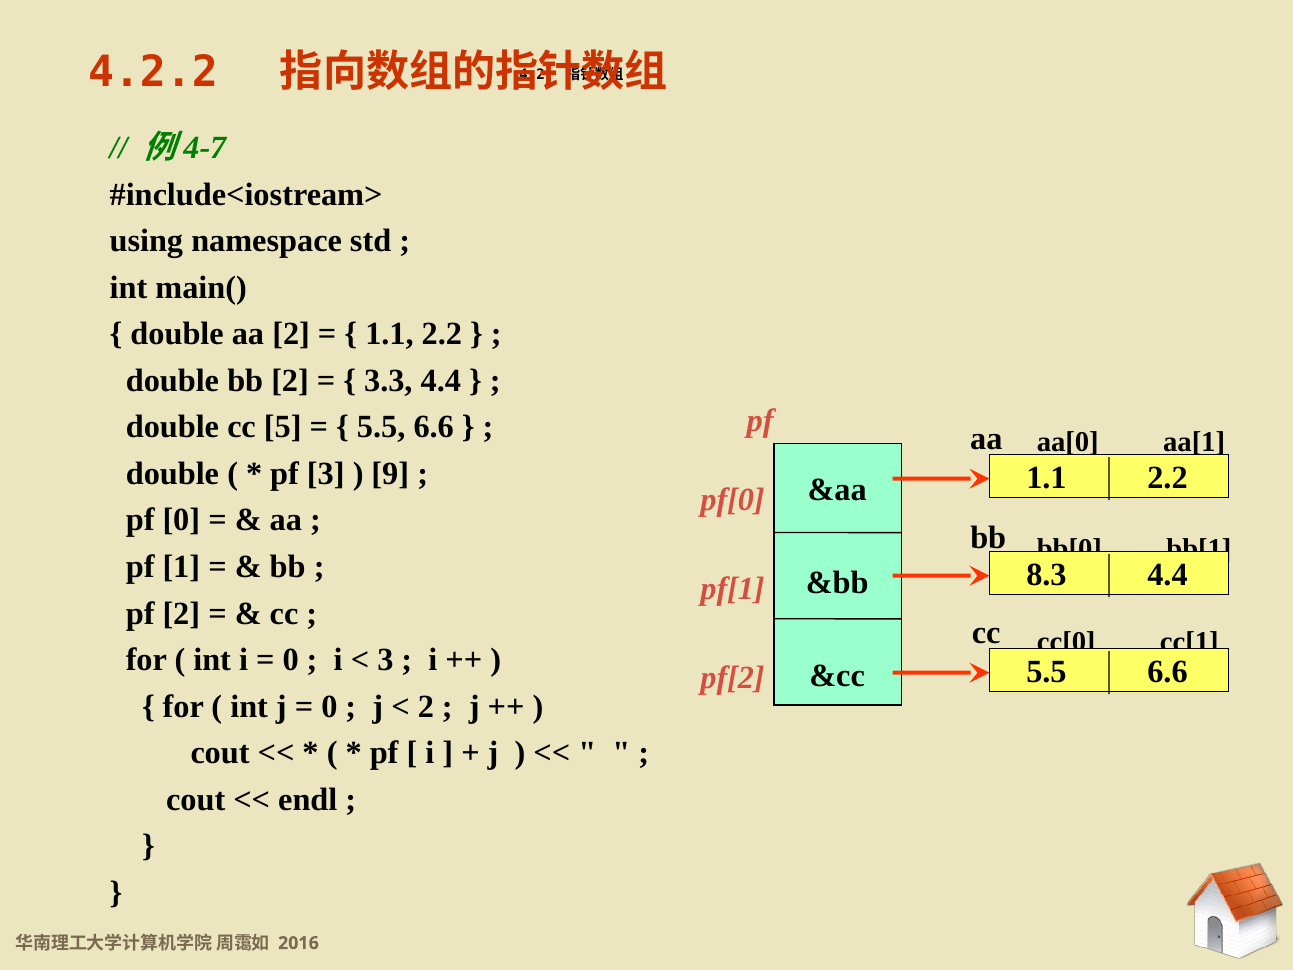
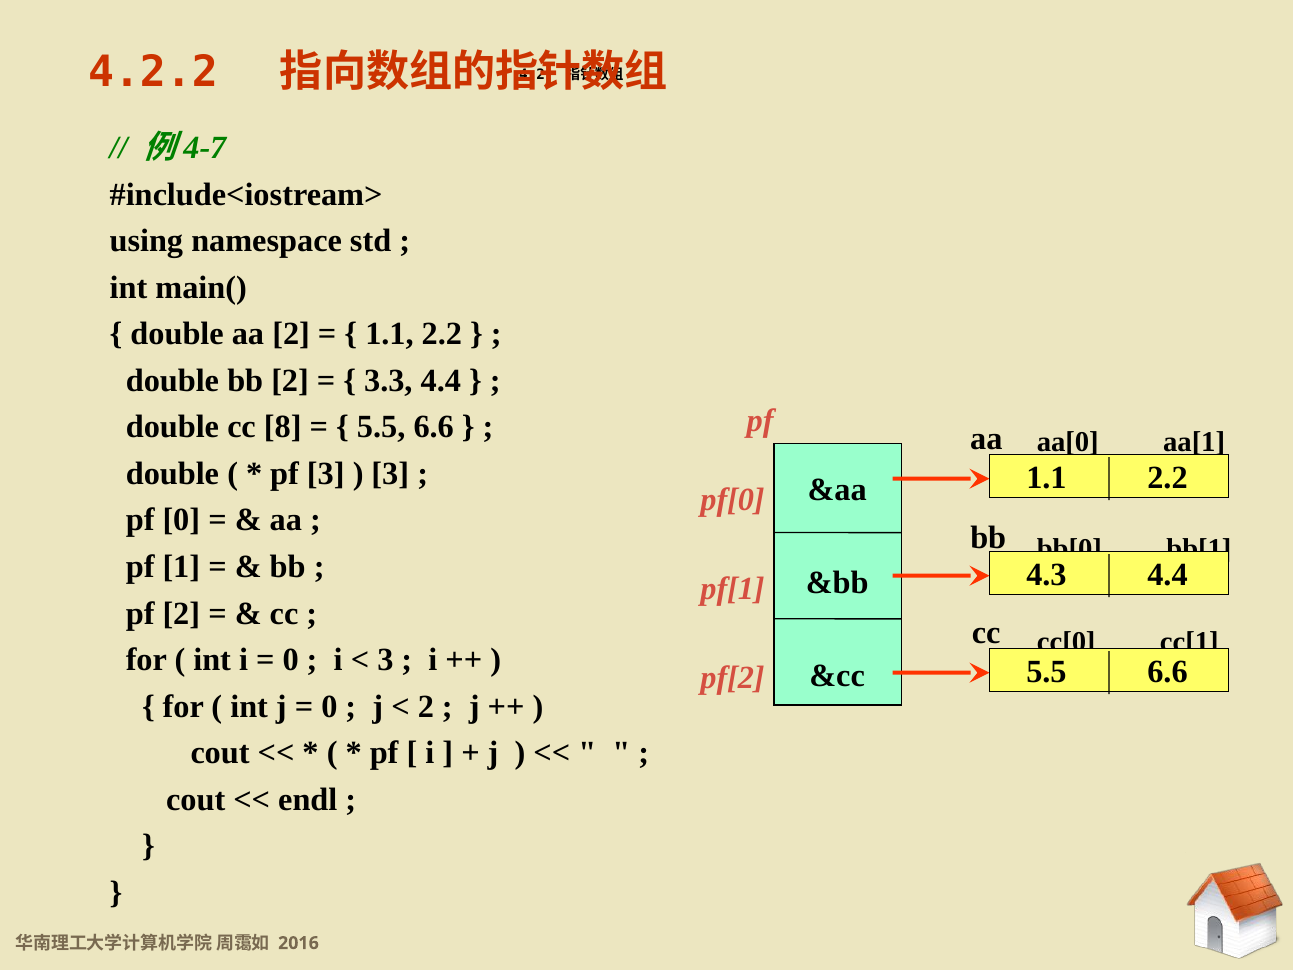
5: 5 -> 8 (283, 427)
9: 9 -> 3 (390, 474)
8.3: 8.3 -> 4.3 (1046, 575)
